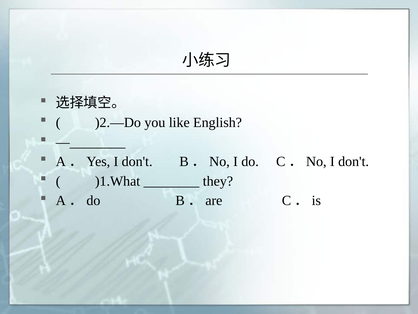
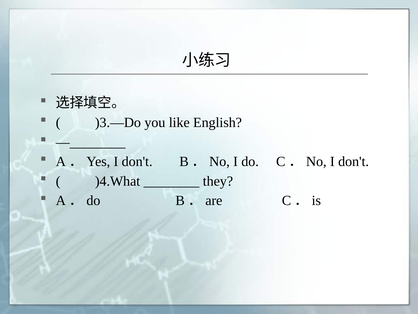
)2.—Do: )2.—Do -> )3.—Do (118, 122)
)1.What: )1.What -> )4.What (118, 181)
